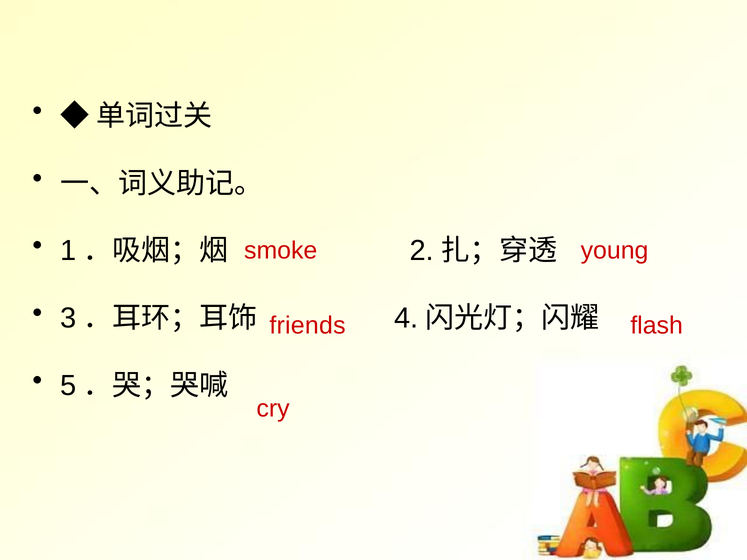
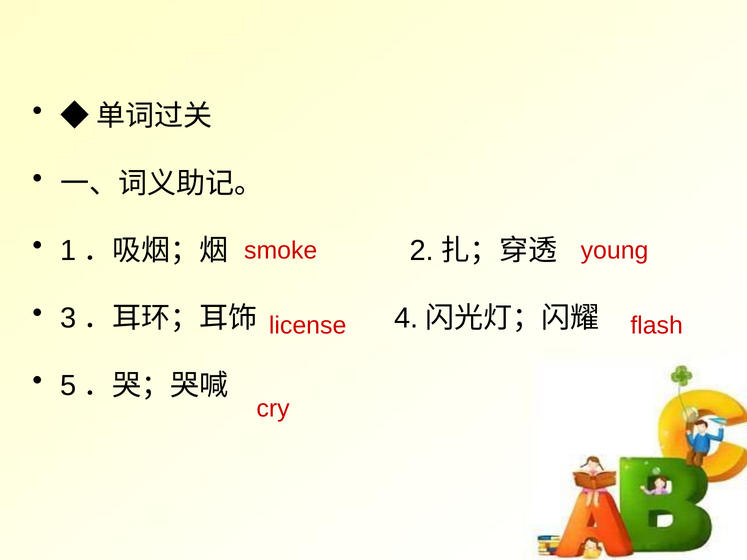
friends: friends -> license (308, 326)
